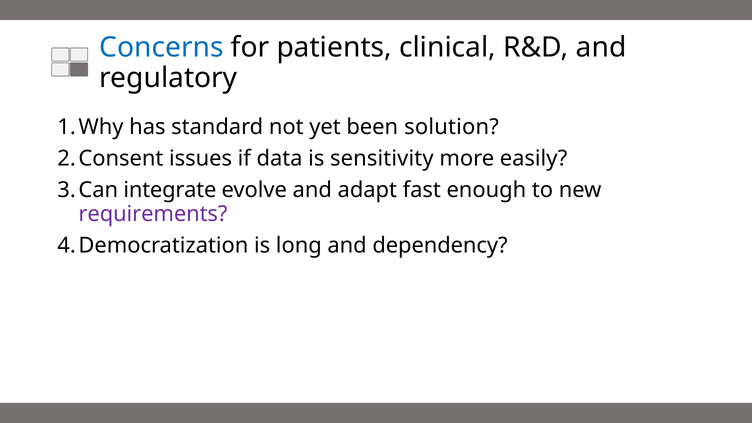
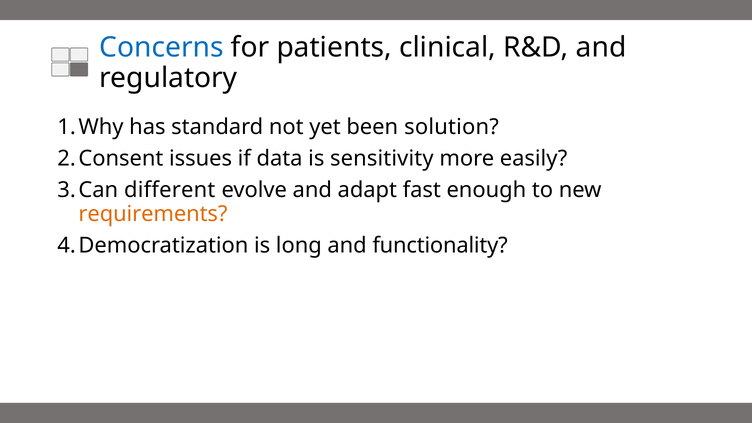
integrate: integrate -> different (170, 190)
requirements colour: purple -> orange (153, 214)
dependency: dependency -> functionality (440, 245)
